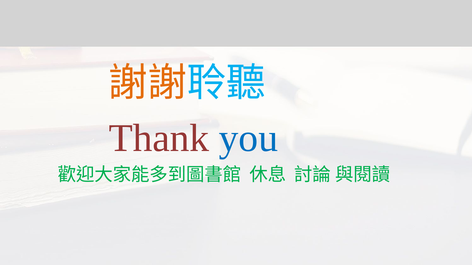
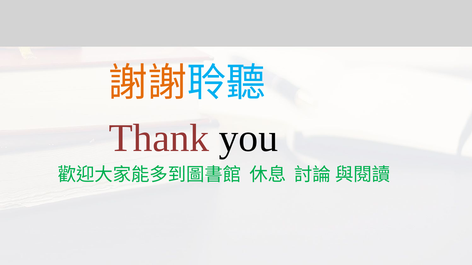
you colour: blue -> black (248, 138)
